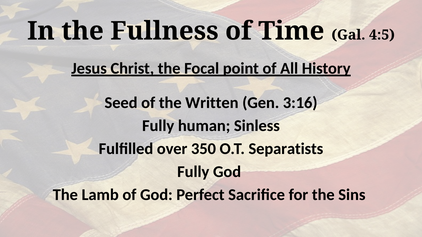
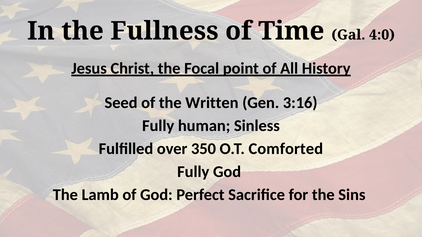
4:5: 4:5 -> 4:0 (382, 35)
Separatists: Separatists -> Comforted (286, 149)
